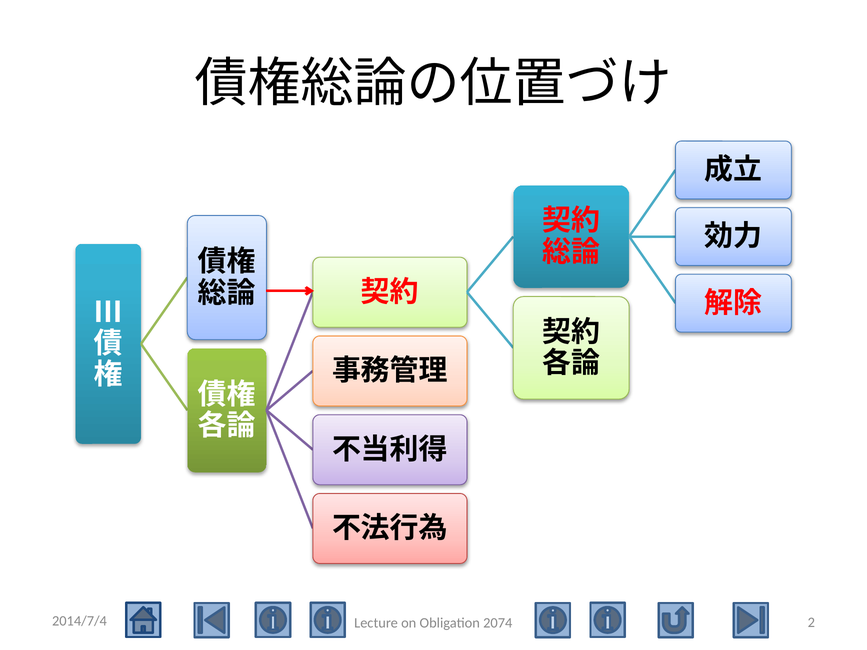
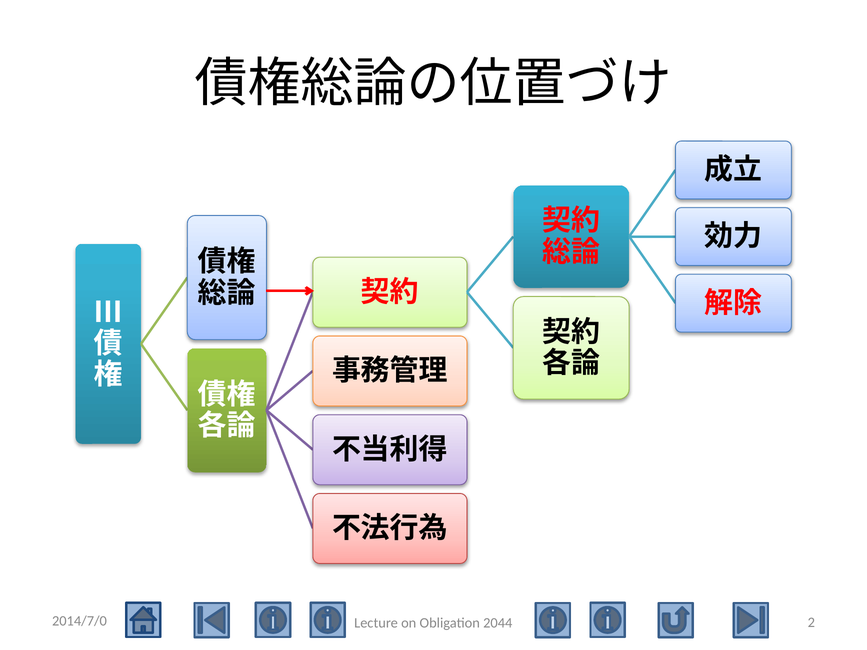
2014/7/4: 2014/7/4 -> 2014/7/0 (79, 621)
2074: 2074 -> 2044 (498, 623)
